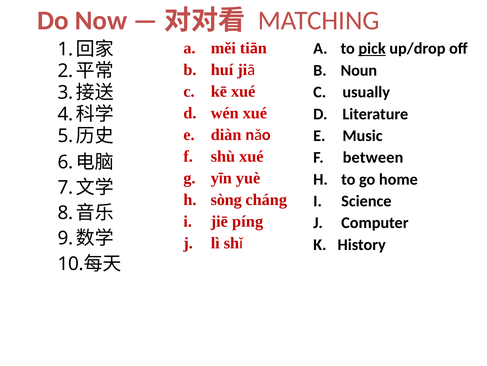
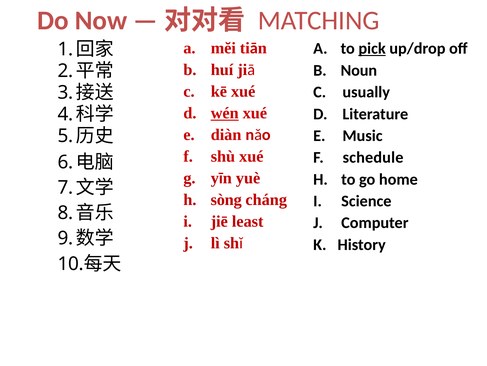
wén underline: none -> present (225, 113)
between: between -> schedule (373, 157)
píng: píng -> least (248, 221)
